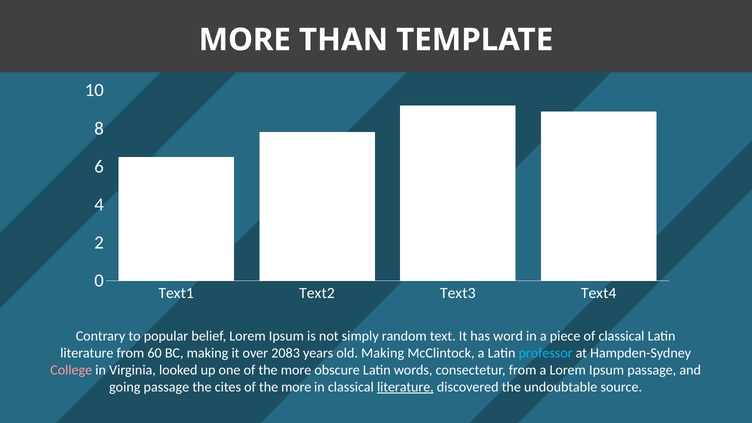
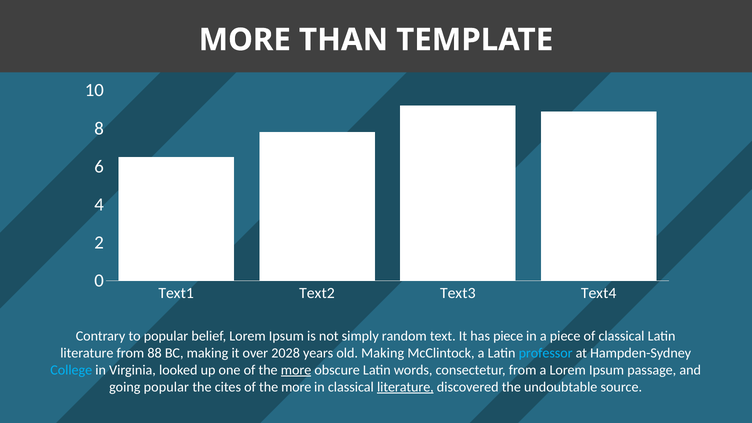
has word: word -> piece (508, 336)
60: 60 -> 88 (155, 353)
2083: 2083 -> 2028 (286, 353)
College colour: pink -> light blue (71, 370)
more underline: none -> present (296, 370)
going passage: passage -> popular (166, 387)
